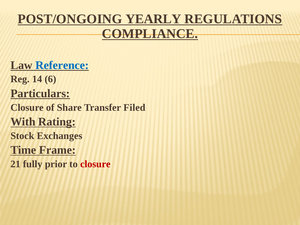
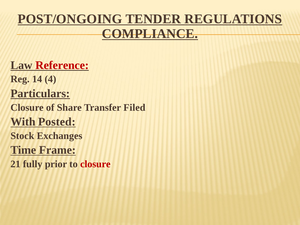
YEARLY: YEARLY -> TENDER (153, 19)
Reference colour: blue -> red (62, 65)
6: 6 -> 4 (50, 79)
Rating: Rating -> Posted (57, 122)
